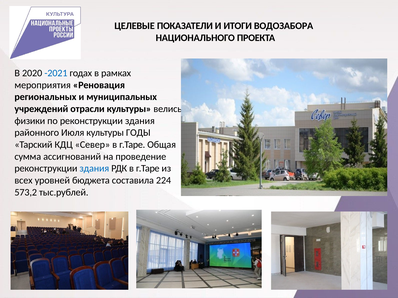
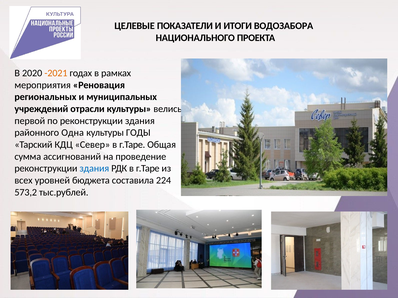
-2021 colour: blue -> orange (56, 73)
физики: физики -> первой (30, 121)
Июля: Июля -> Одна (73, 133)
